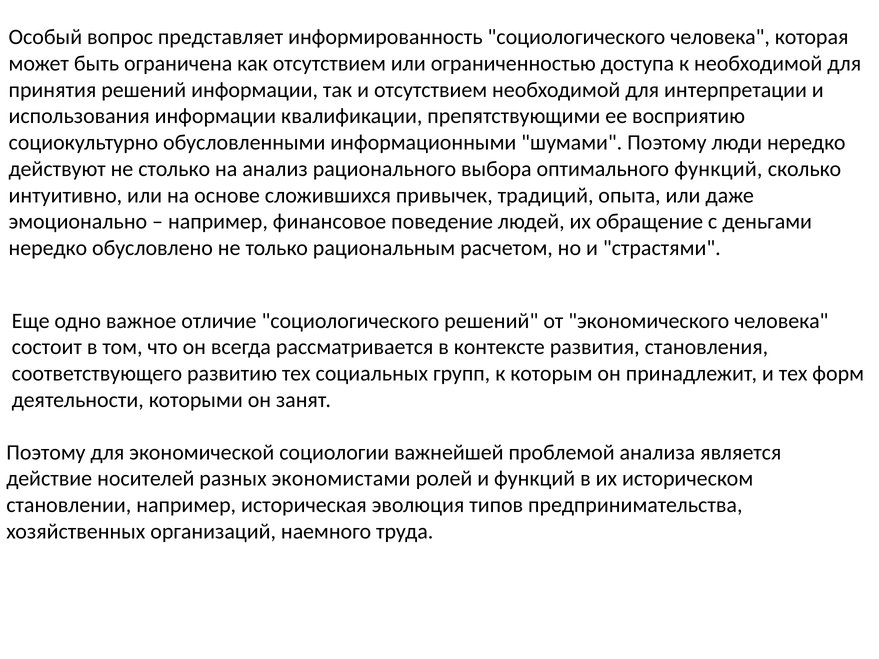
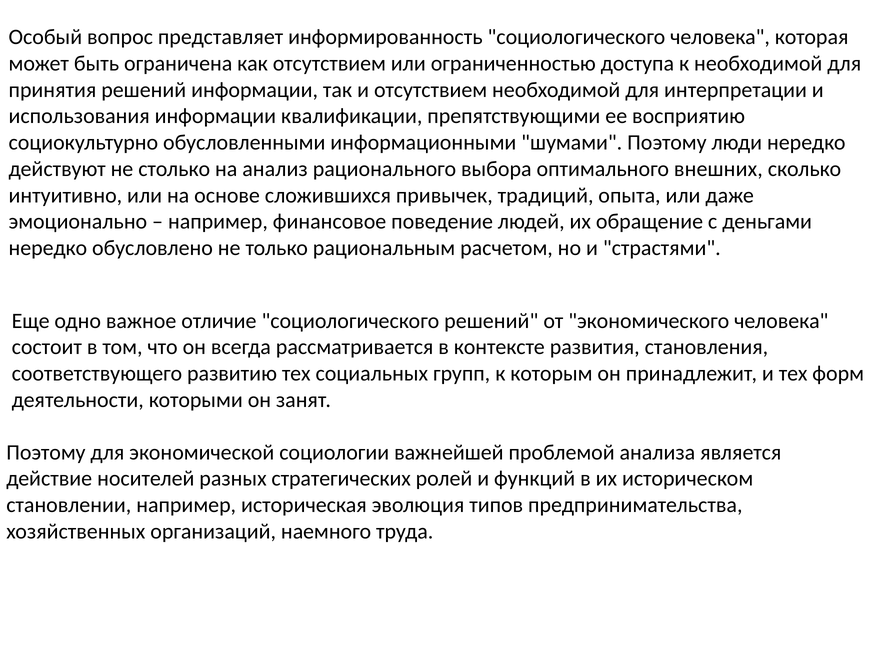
оптимального функций: функций -> внешних (718, 169)
экономистами: экономистами -> стратегических (341, 479)
